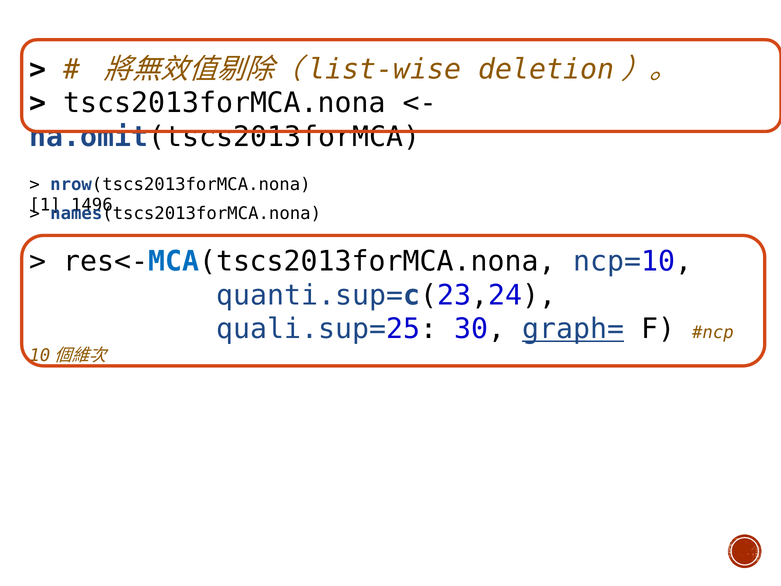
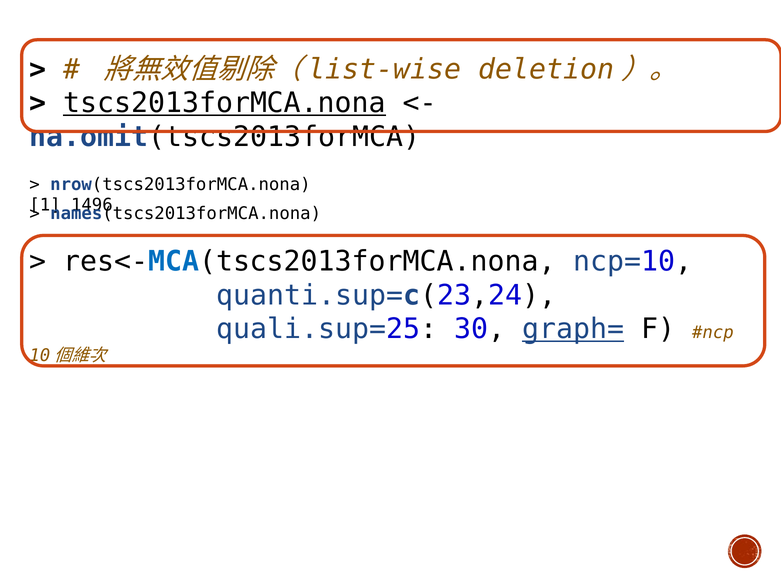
tscs2013forMCA.nona underline: none -> present (225, 103)
